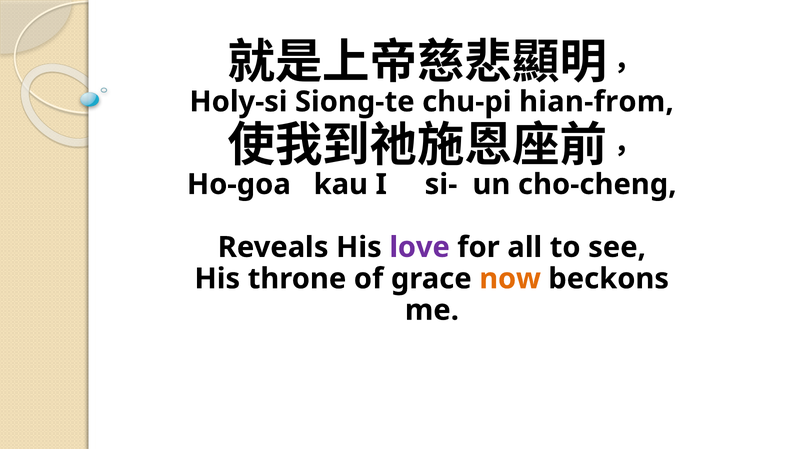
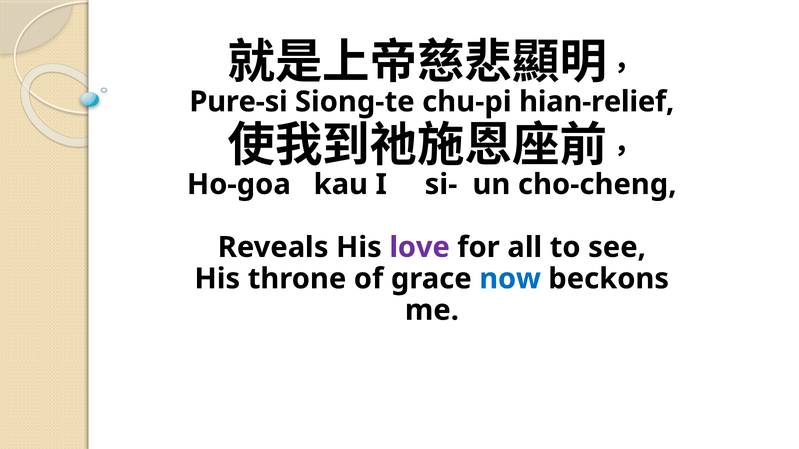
Holy-si: Holy-si -> Pure-si (239, 102)
hian-from: hian-from -> hian-relief (597, 102)
now colour: orange -> blue (510, 279)
